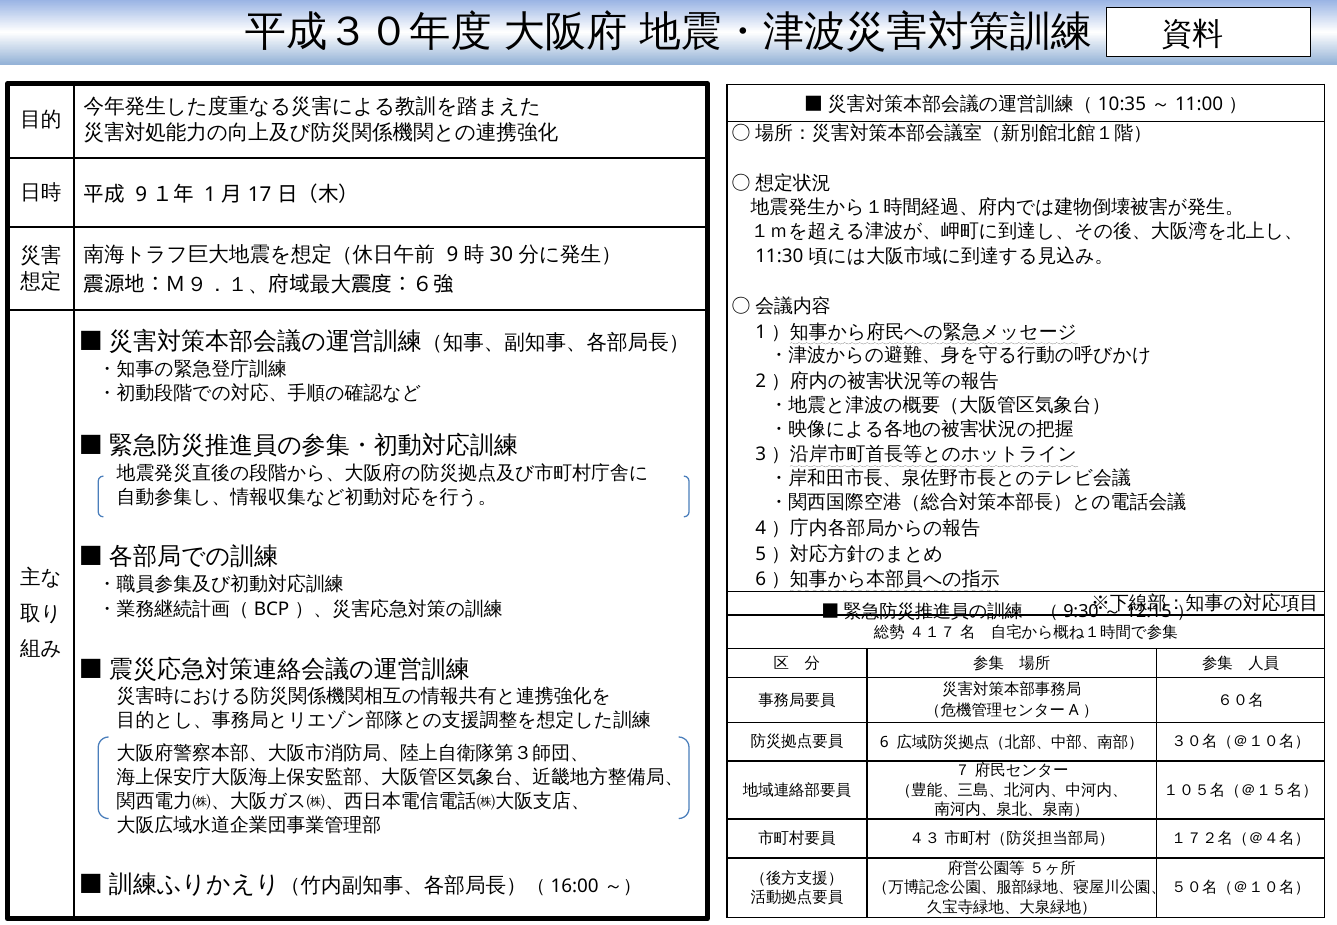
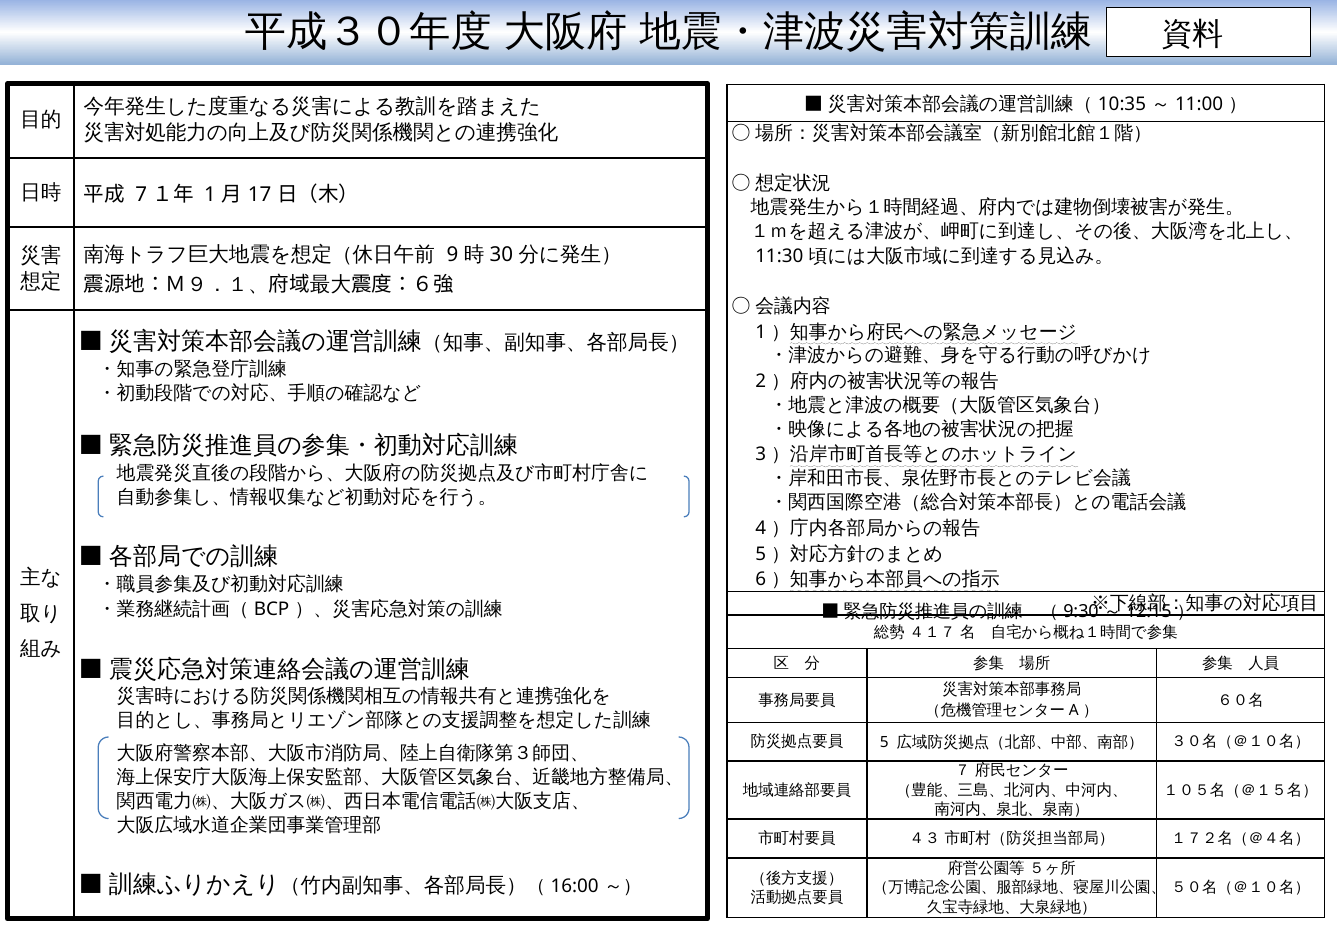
9: 9 -> 7 (141, 195)
6: 6 -> 5 (884, 743)
